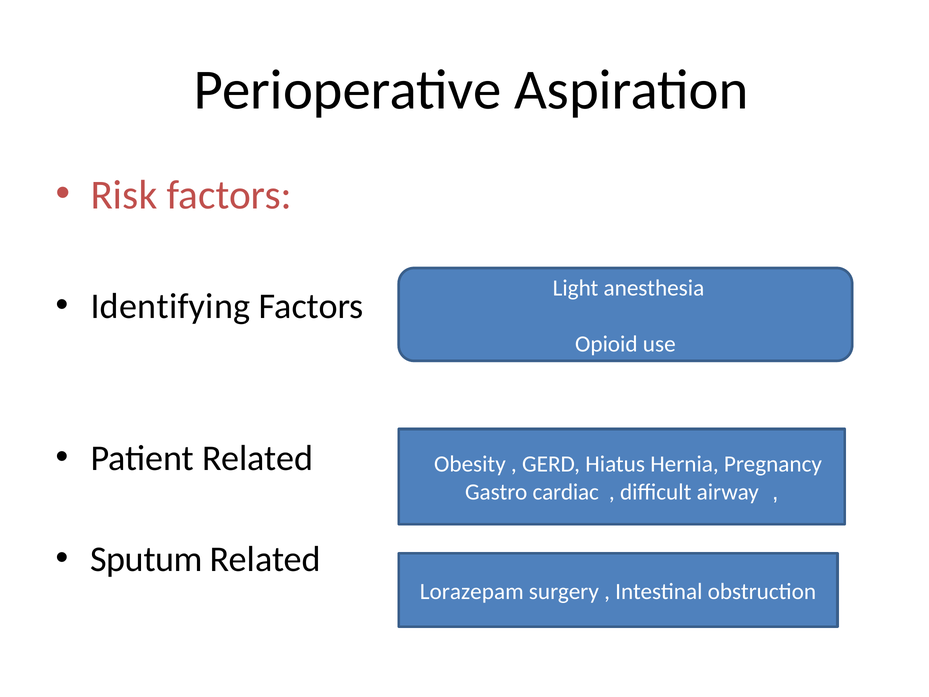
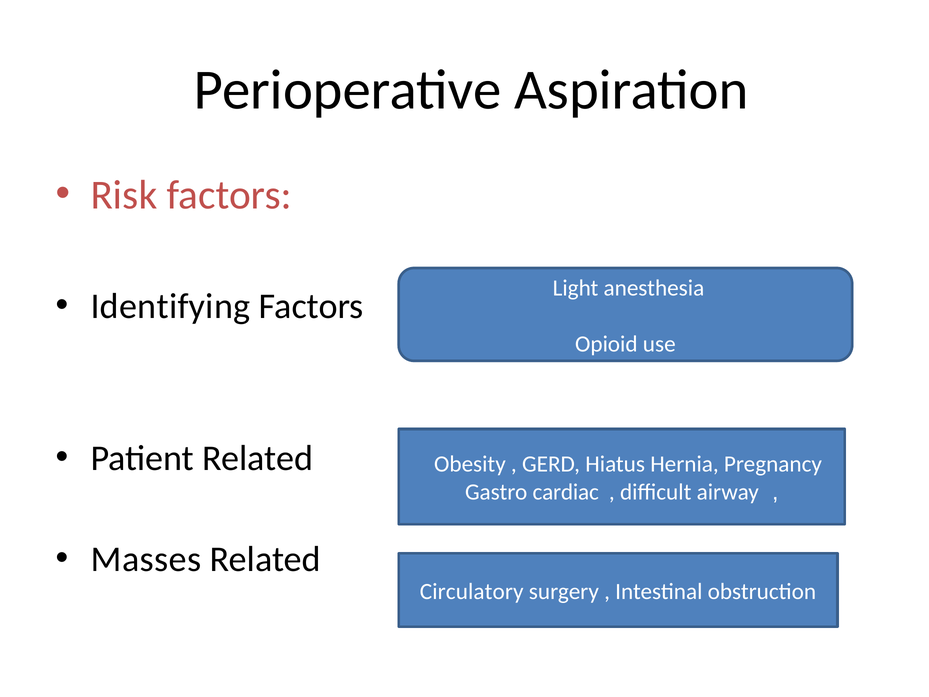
Sputum: Sputum -> Masses (146, 559)
Lorazepam: Lorazepam -> Circulatory (472, 591)
